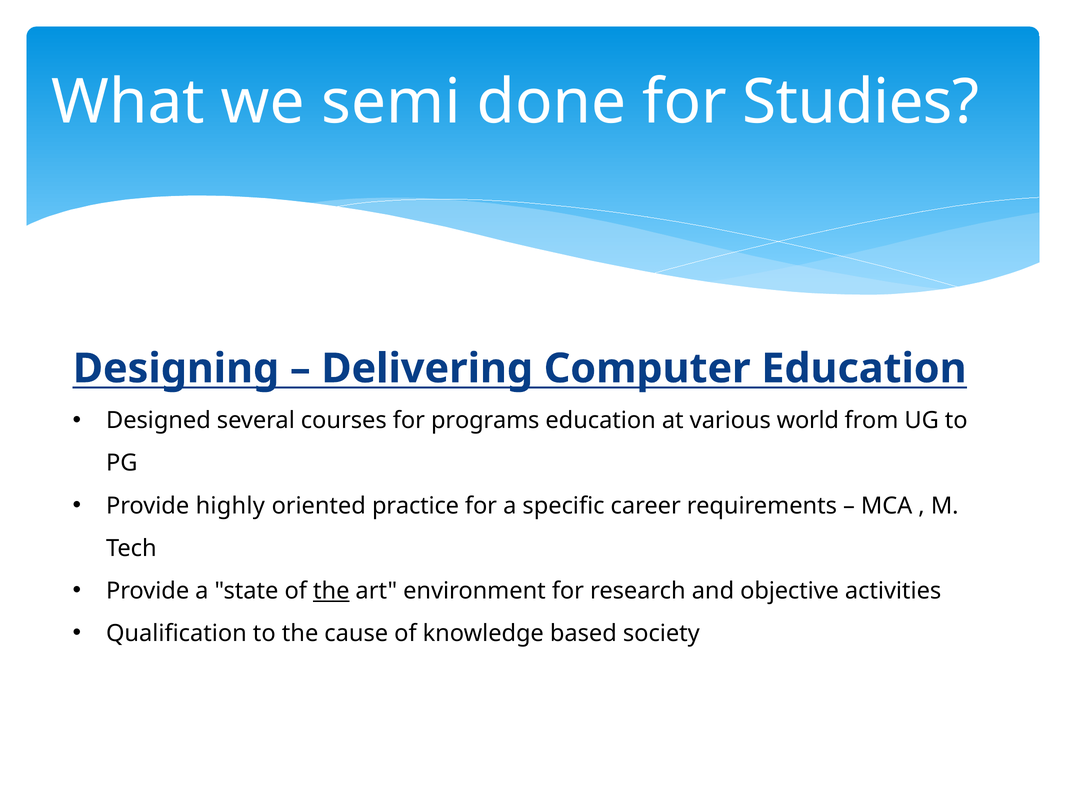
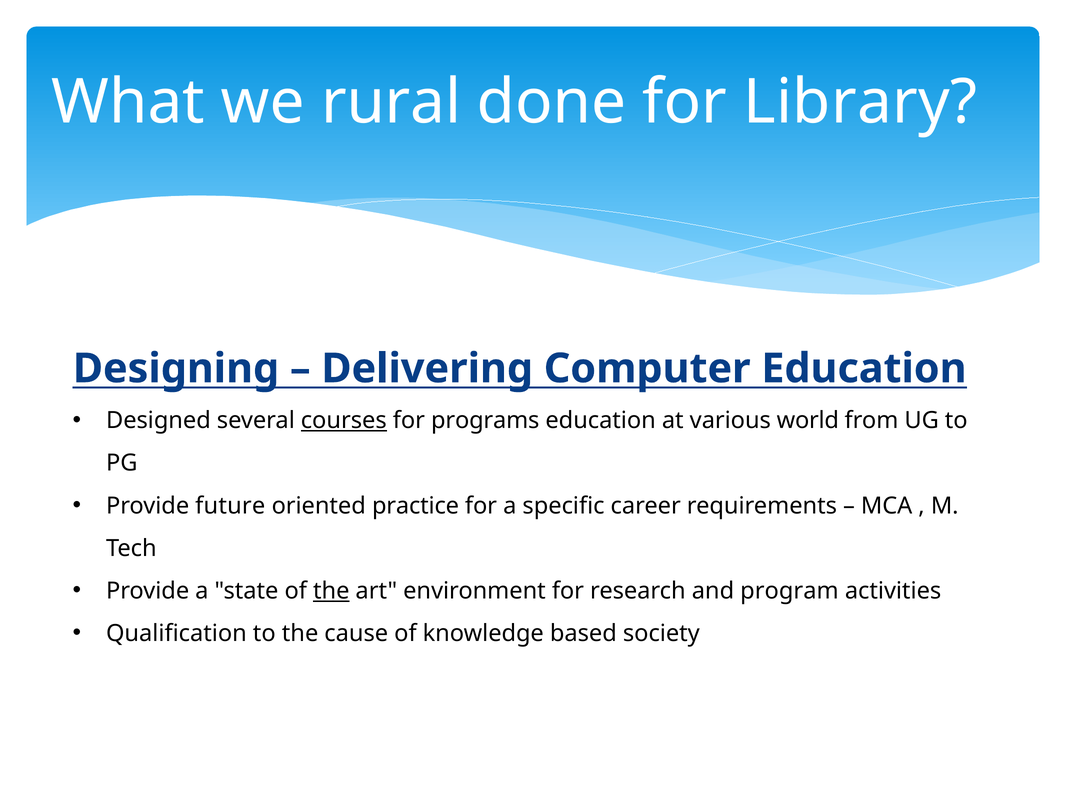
semi: semi -> rural (391, 102)
Studies: Studies -> Library (860, 102)
courses underline: none -> present (344, 420)
highly: highly -> future (230, 506)
objective: objective -> program (789, 591)
